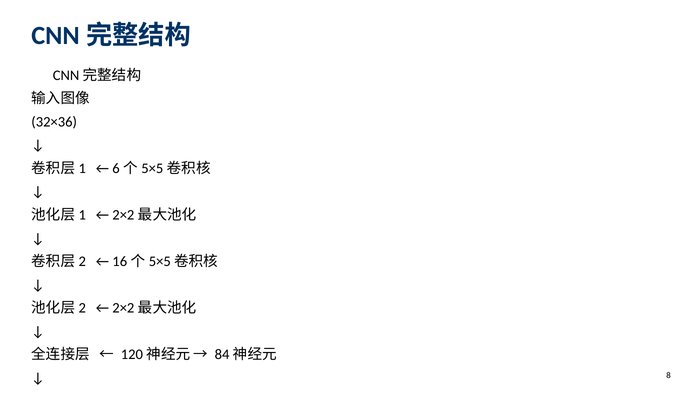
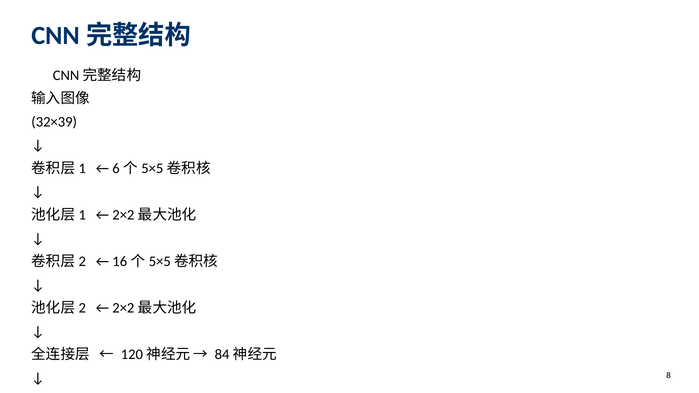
32×36: 32×36 -> 32×39 (54, 122)
